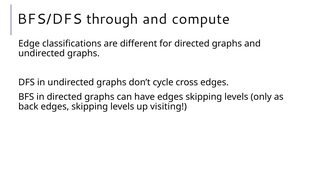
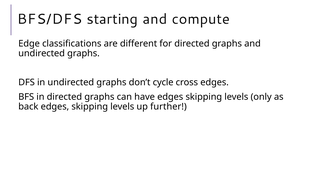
through: through -> starting (112, 19)
visiting: visiting -> further (168, 107)
